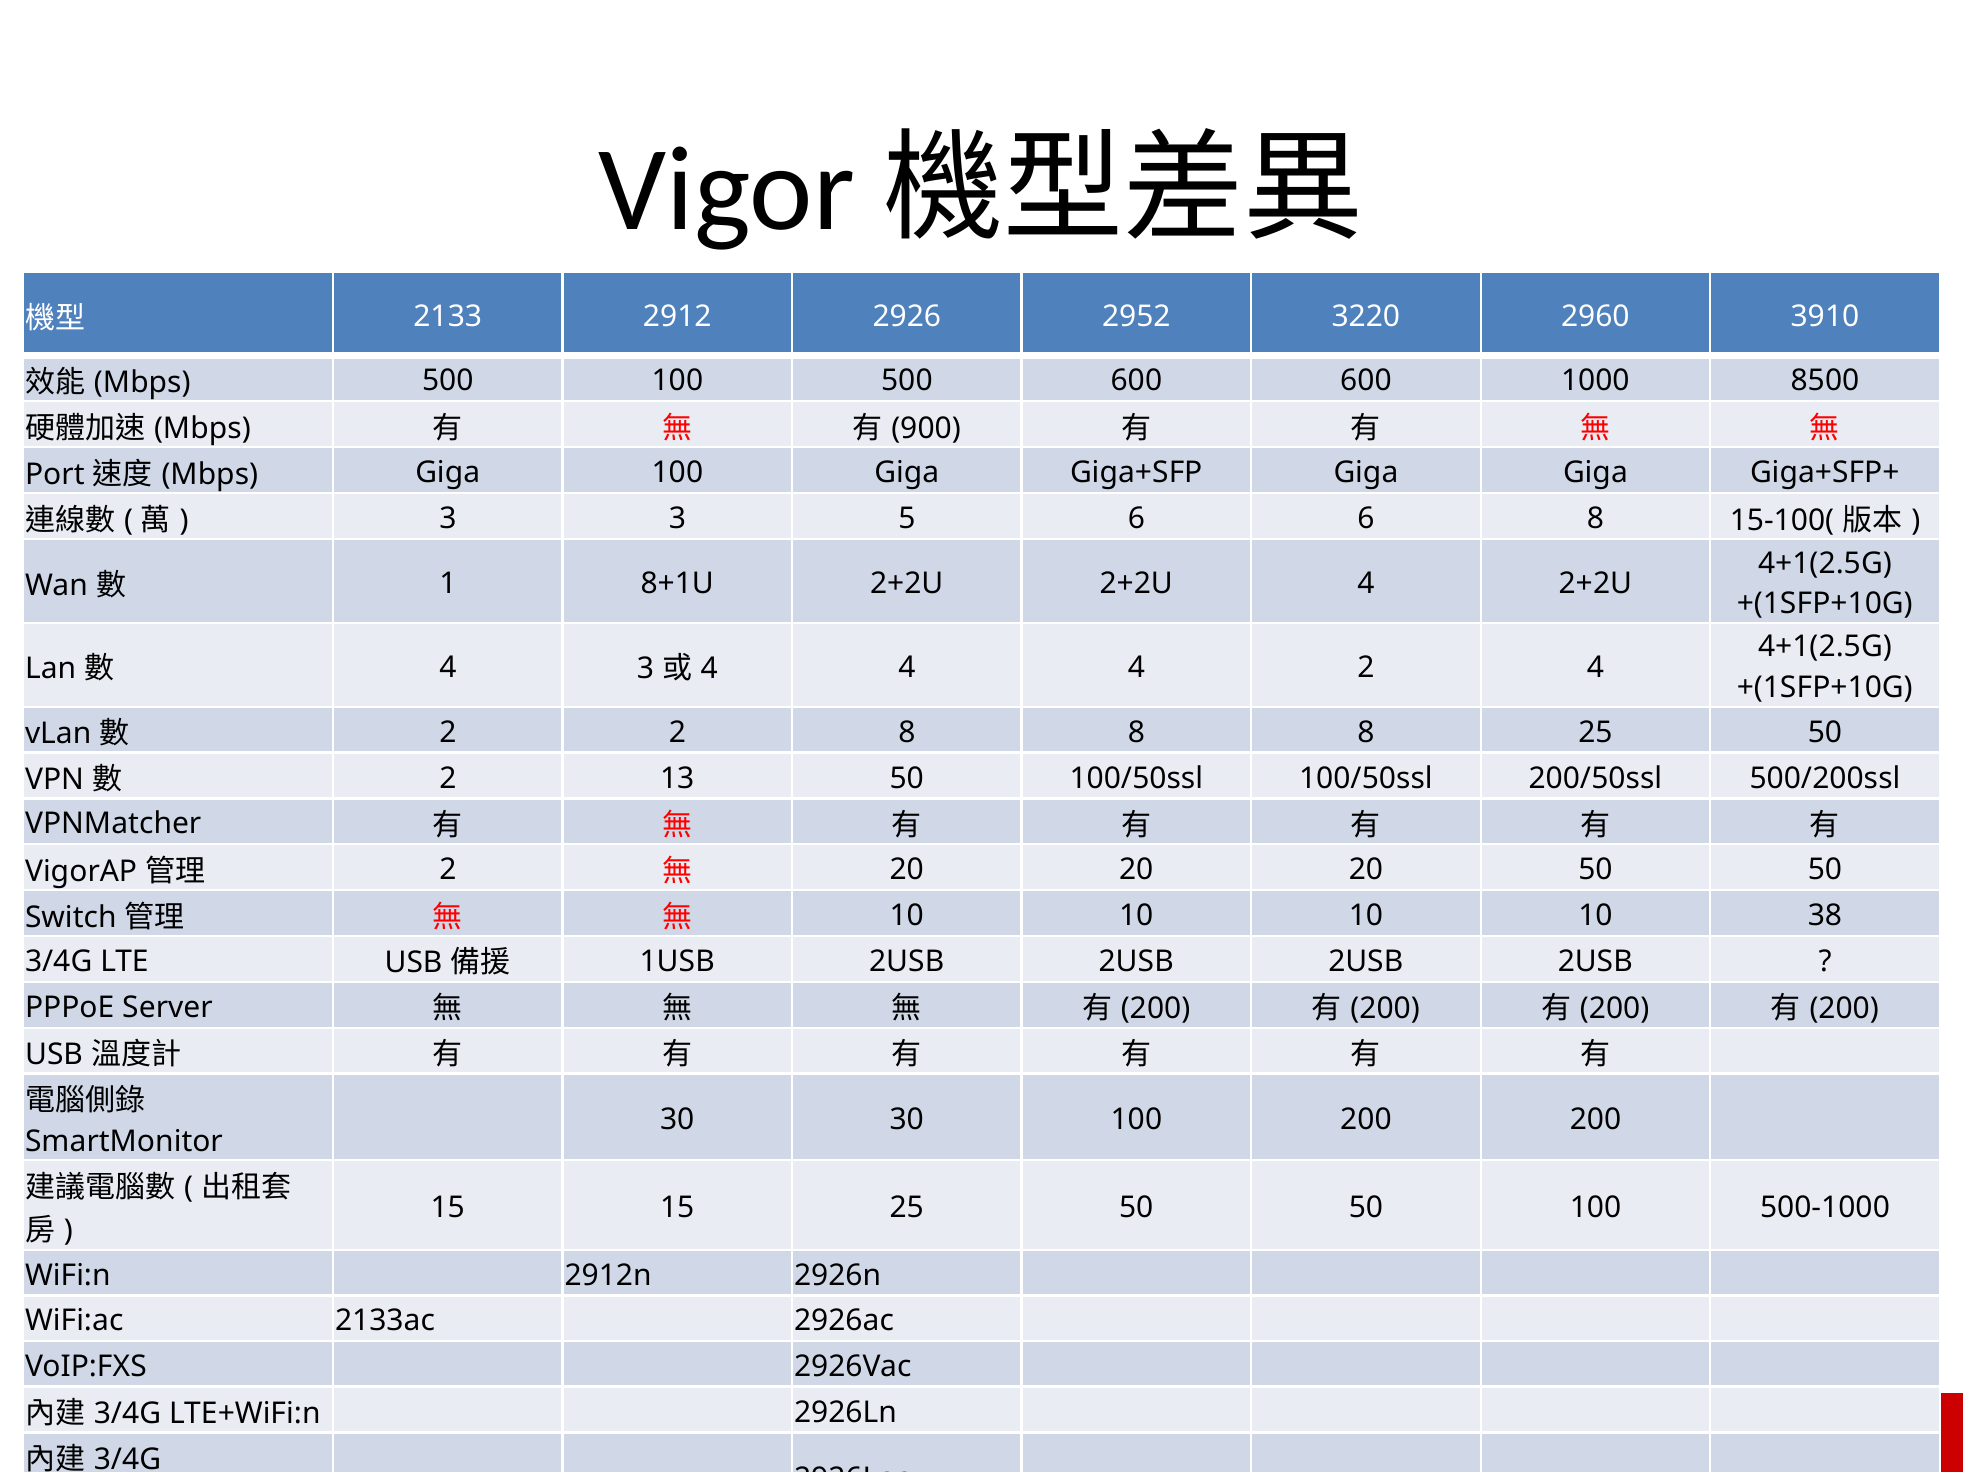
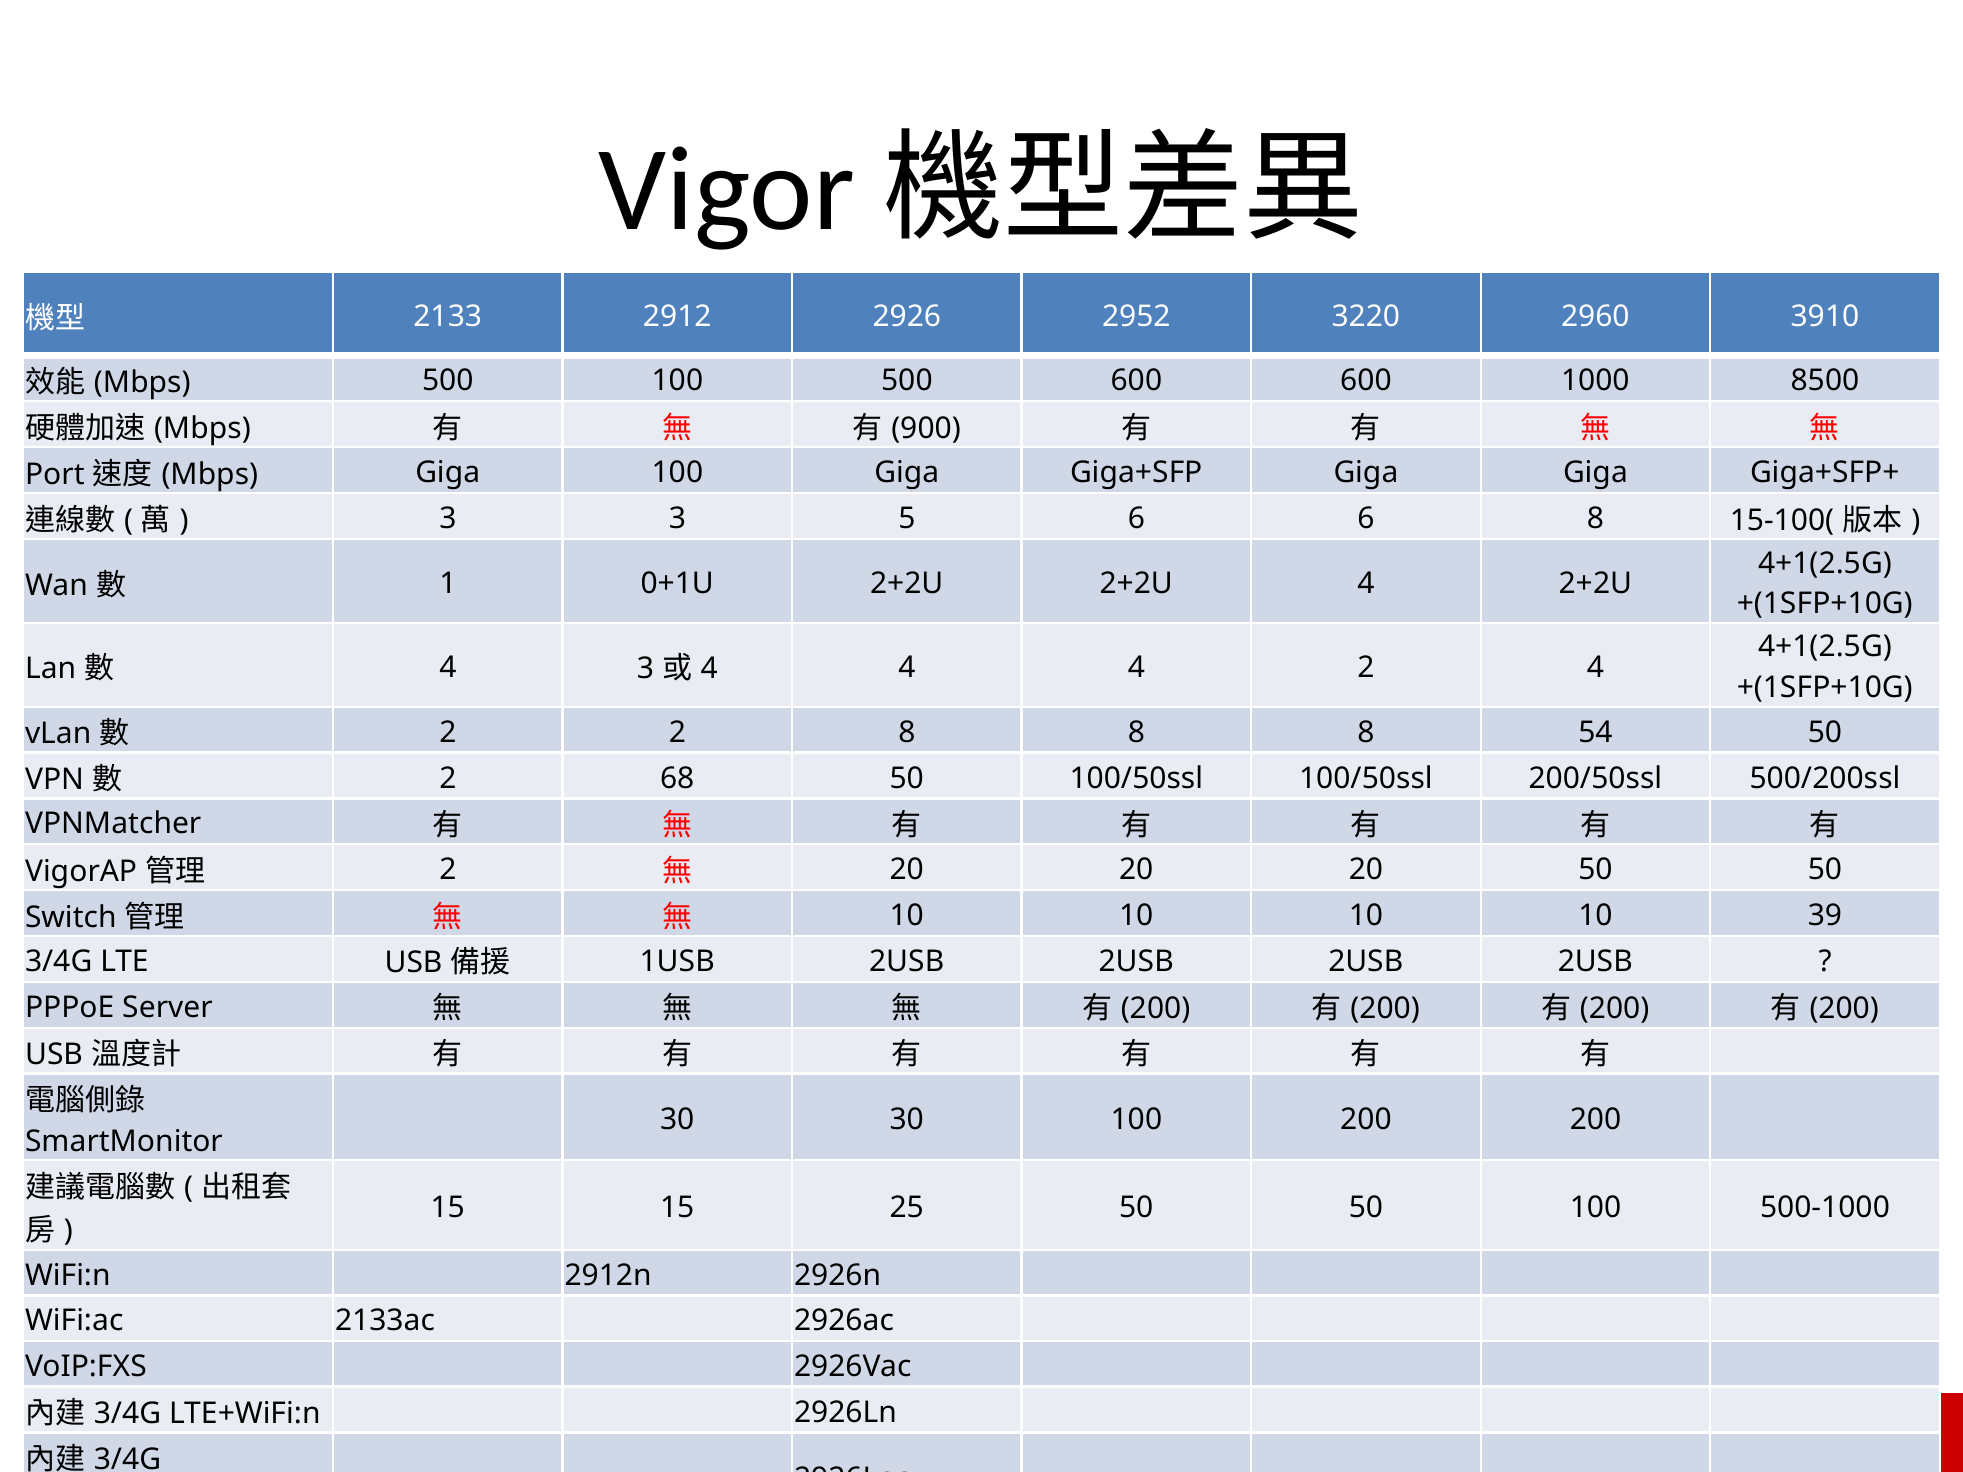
8+1U: 8+1U -> 0+1U (677, 584)
8 25: 25 -> 54 (1595, 732)
13: 13 -> 68 (677, 778)
38: 38 -> 39 (1825, 916)
